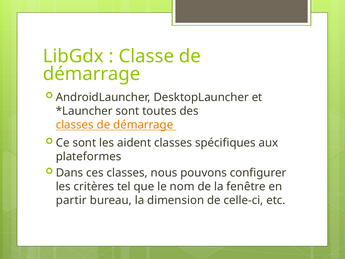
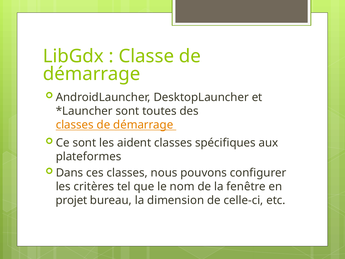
partir: partir -> projet (71, 200)
